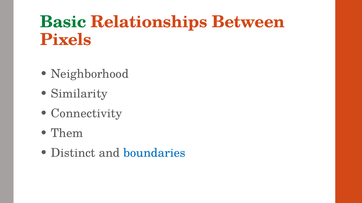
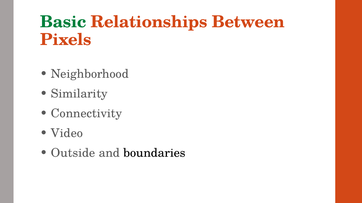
Them: Them -> Video (67, 134)
Distinct: Distinct -> Outside (73, 153)
boundaries colour: blue -> black (154, 153)
